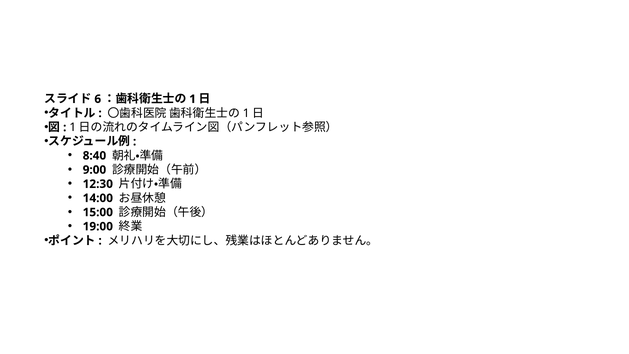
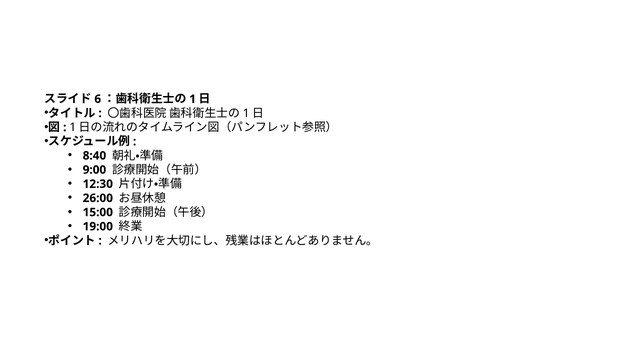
14:00: 14:00 -> 26:00 (98, 198)
